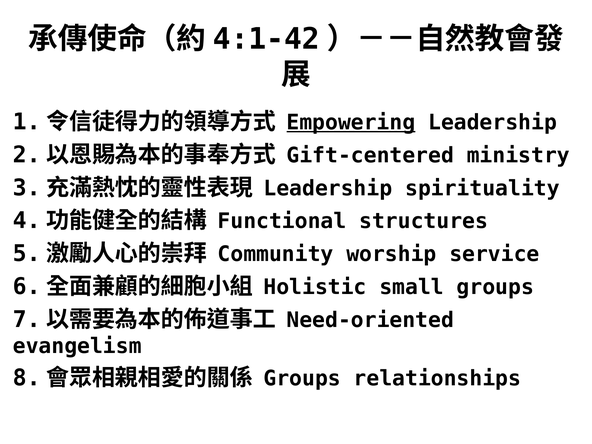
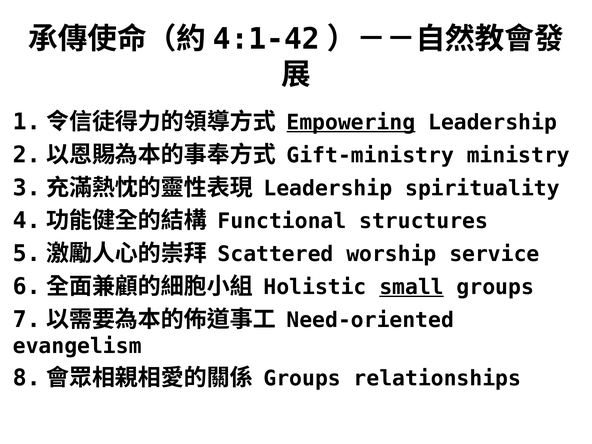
Gift-centered: Gift-centered -> Gift-ministry (370, 155)
Community: Community -> Scattered (276, 254)
small underline: none -> present (412, 287)
